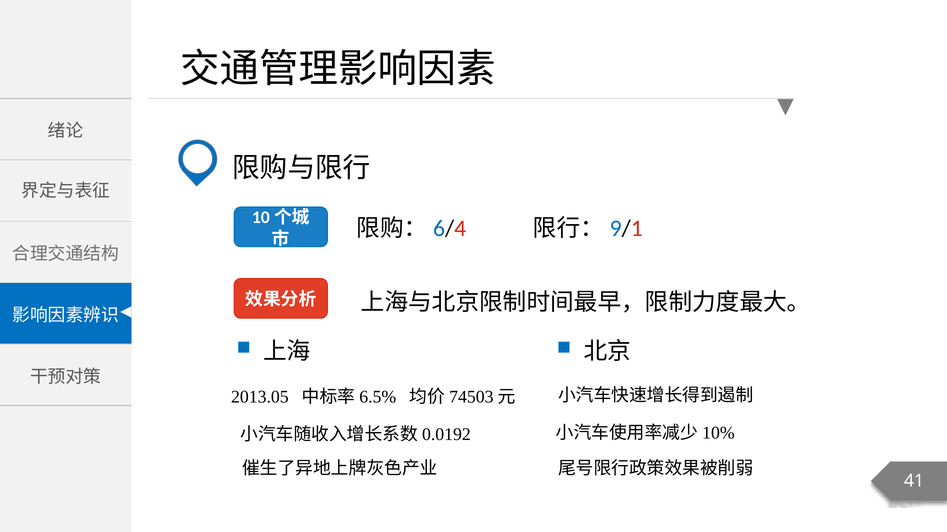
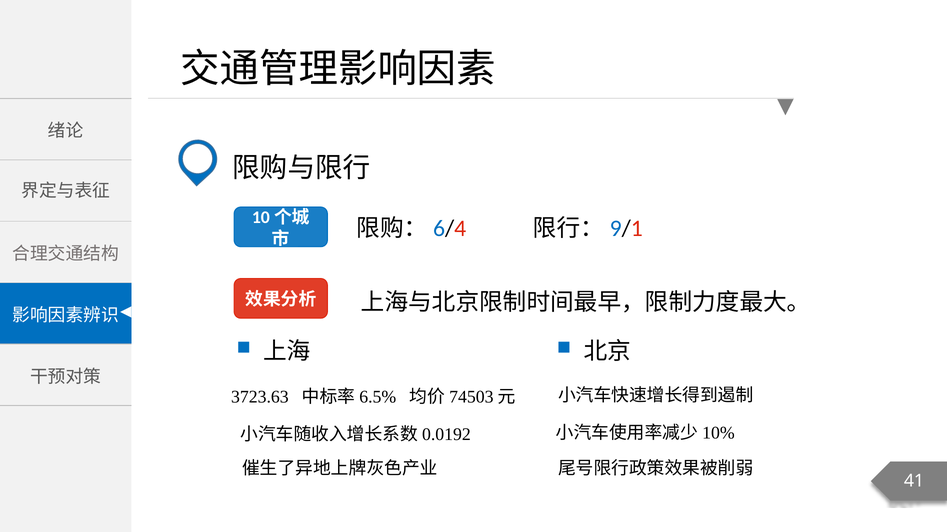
2013.05: 2013.05 -> 3723.63 (260, 398)
